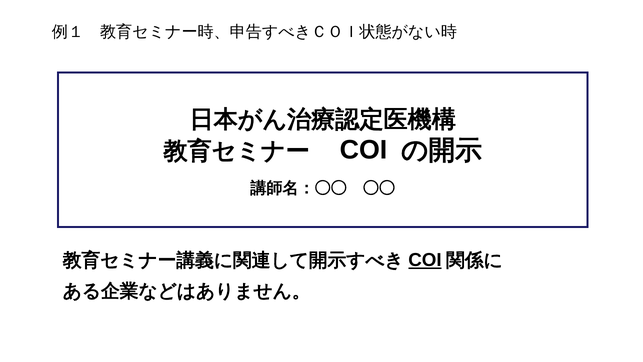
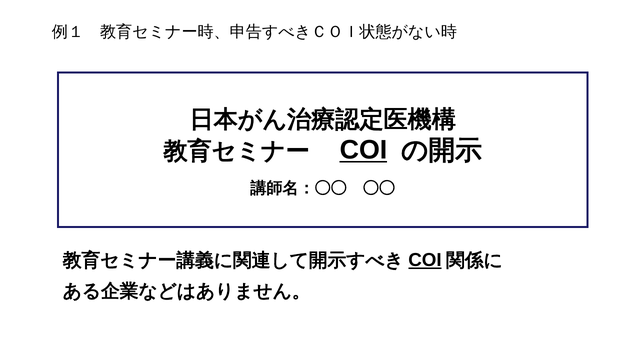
COI underline: none -> present (363, 150)
